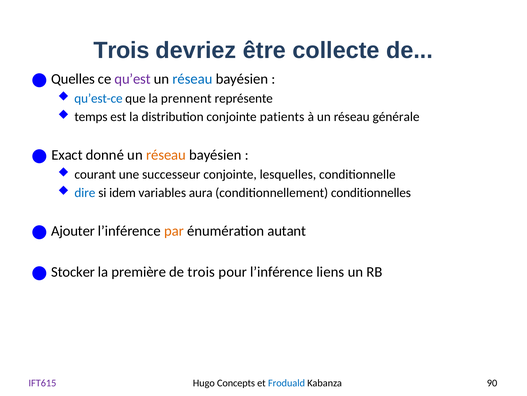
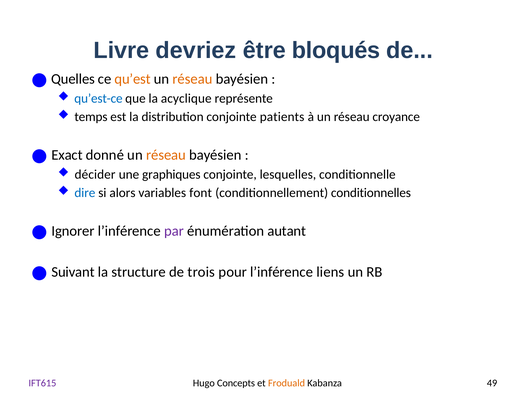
Trois: Trois -> Livre (121, 50)
collecte: collecte -> bloqués (336, 50)
qu’est colour: purple -> orange (133, 79)
réseau colour: blue -> orange (193, 79)
prennent: prennent -> acyclique (186, 98)
générale: générale -> croyance (396, 117)
courant: courant -> décider (95, 174)
successeur: successeur -> graphiques (171, 174)
idem: idem -> alors (122, 192)
aura: aura -> font (201, 192)
Ajouter: Ajouter -> Ignorer (73, 231)
par colour: orange -> purple (174, 231)
Stocker: Stocker -> Suivant (73, 272)
première: première -> structure (139, 272)
Froduald colour: blue -> orange (287, 382)
90: 90 -> 49 (492, 382)
